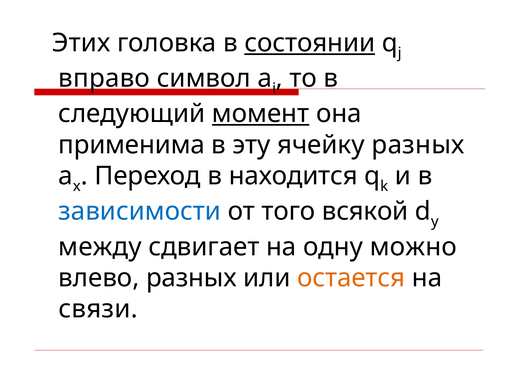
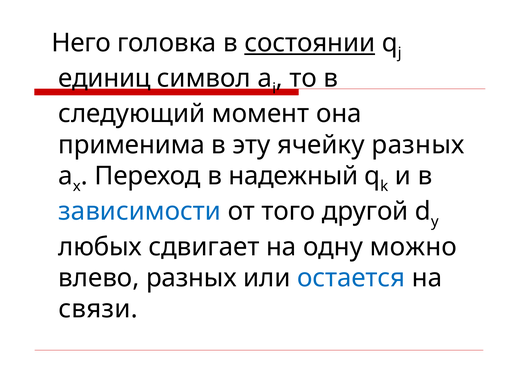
Этих: Этих -> Него (81, 43)
вправо: вправо -> единиц (104, 78)
момент underline: present -> none (261, 114)
находится: находится -> надежный (293, 176)
всякой: всякой -> другой (365, 211)
между: между -> любых (100, 246)
остается colour: orange -> blue (351, 278)
